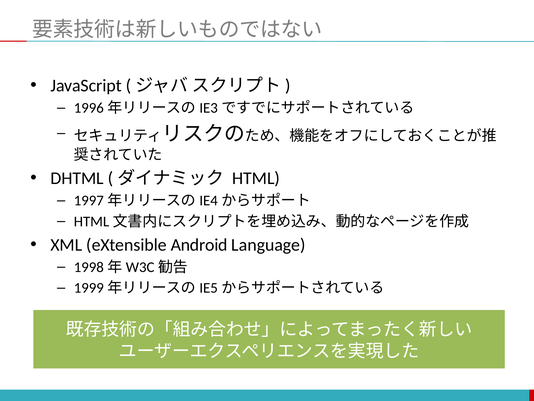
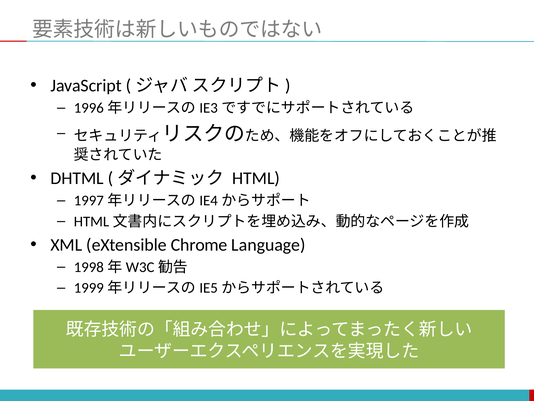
Android: Android -> Chrome (199, 245)
